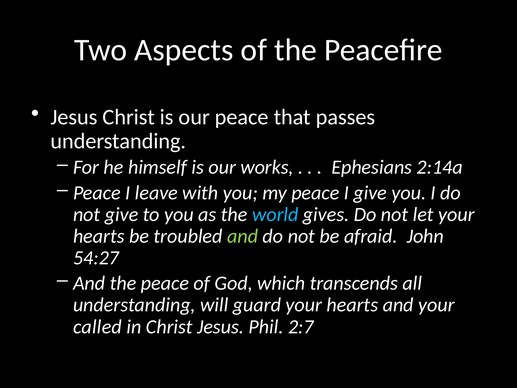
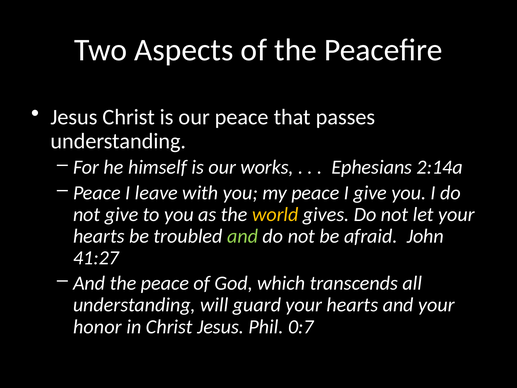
world colour: light blue -> yellow (275, 214)
54:27: 54:27 -> 41:27 (96, 258)
called: called -> honor (97, 327)
2:7: 2:7 -> 0:7 (301, 327)
